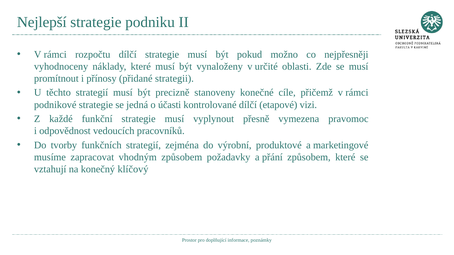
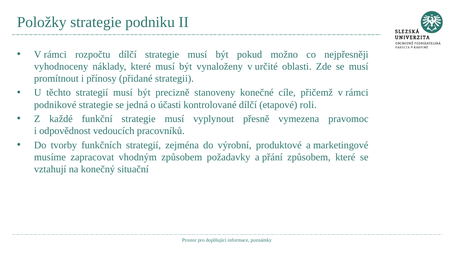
Nejlepší: Nejlepší -> Položky (42, 22)
vizi: vizi -> roli (308, 105)
klíčový: klíčový -> situační (133, 169)
